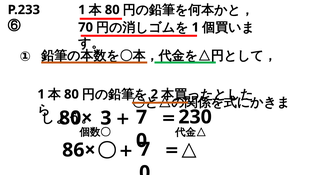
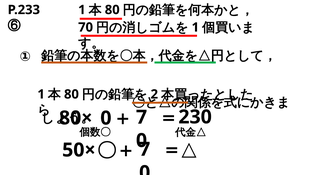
3: 3 -> 0 (106, 118)
86×: 86× -> 50× (79, 150)
